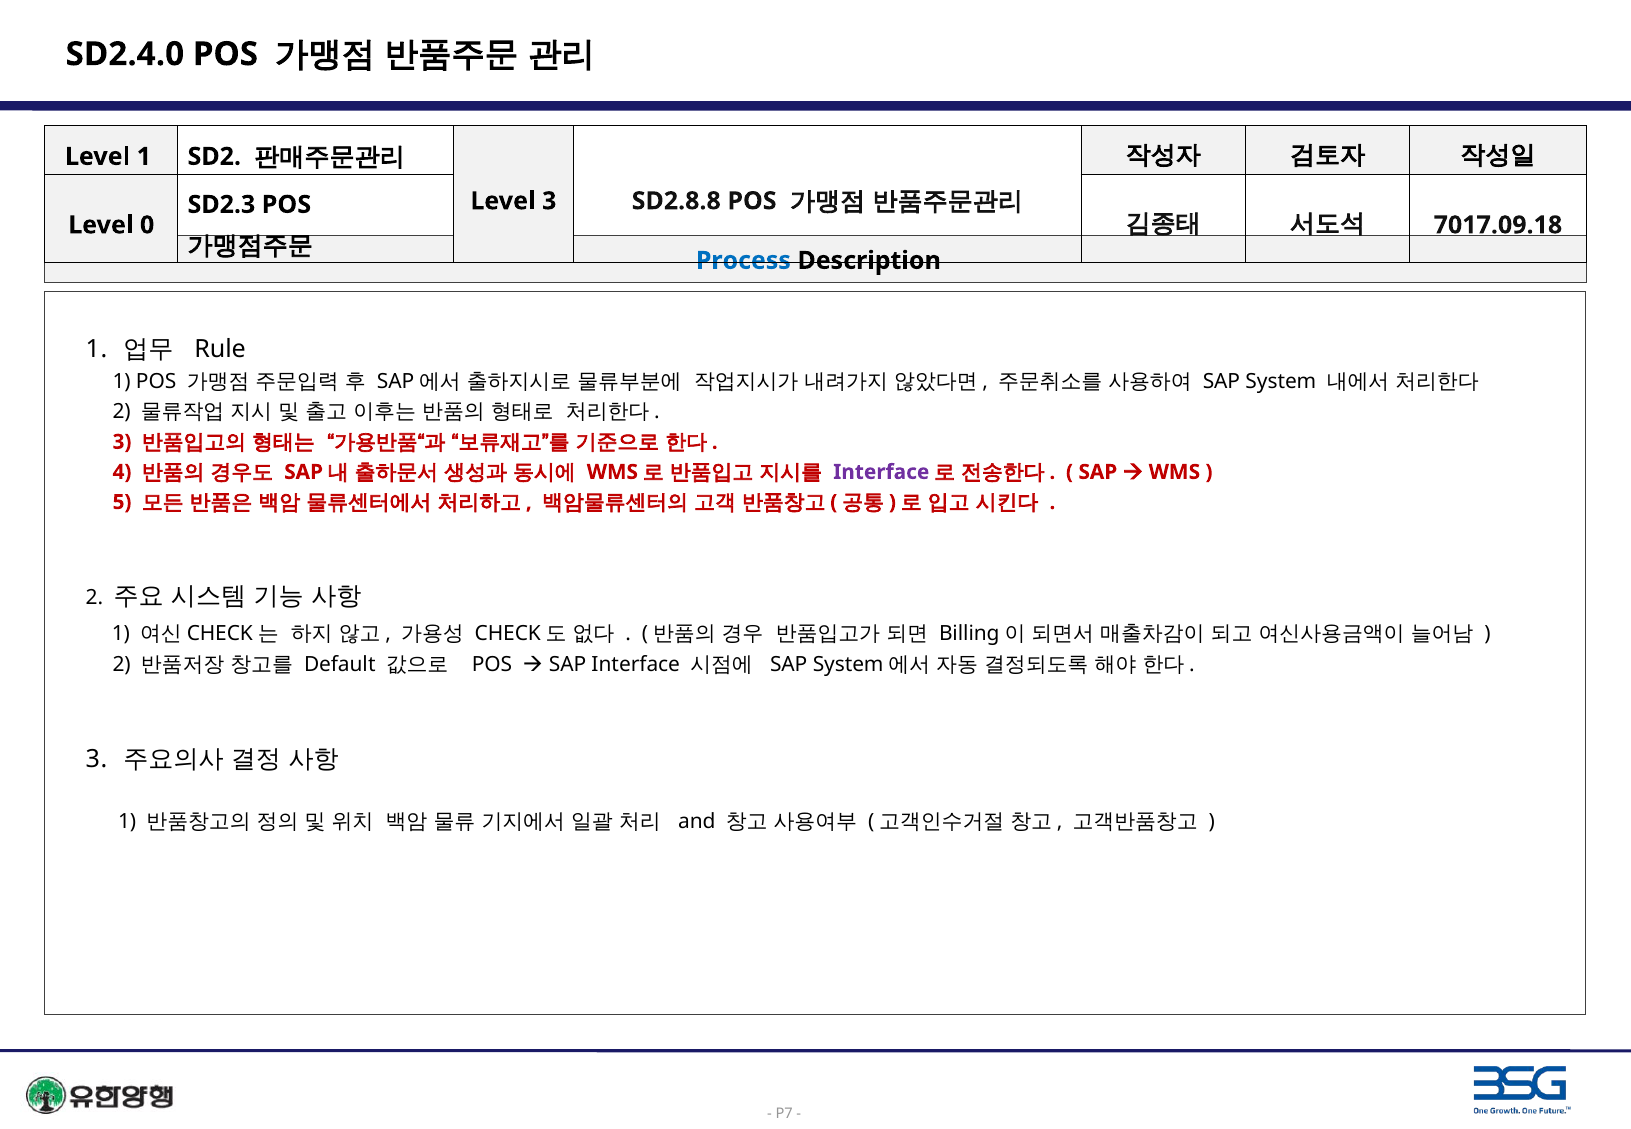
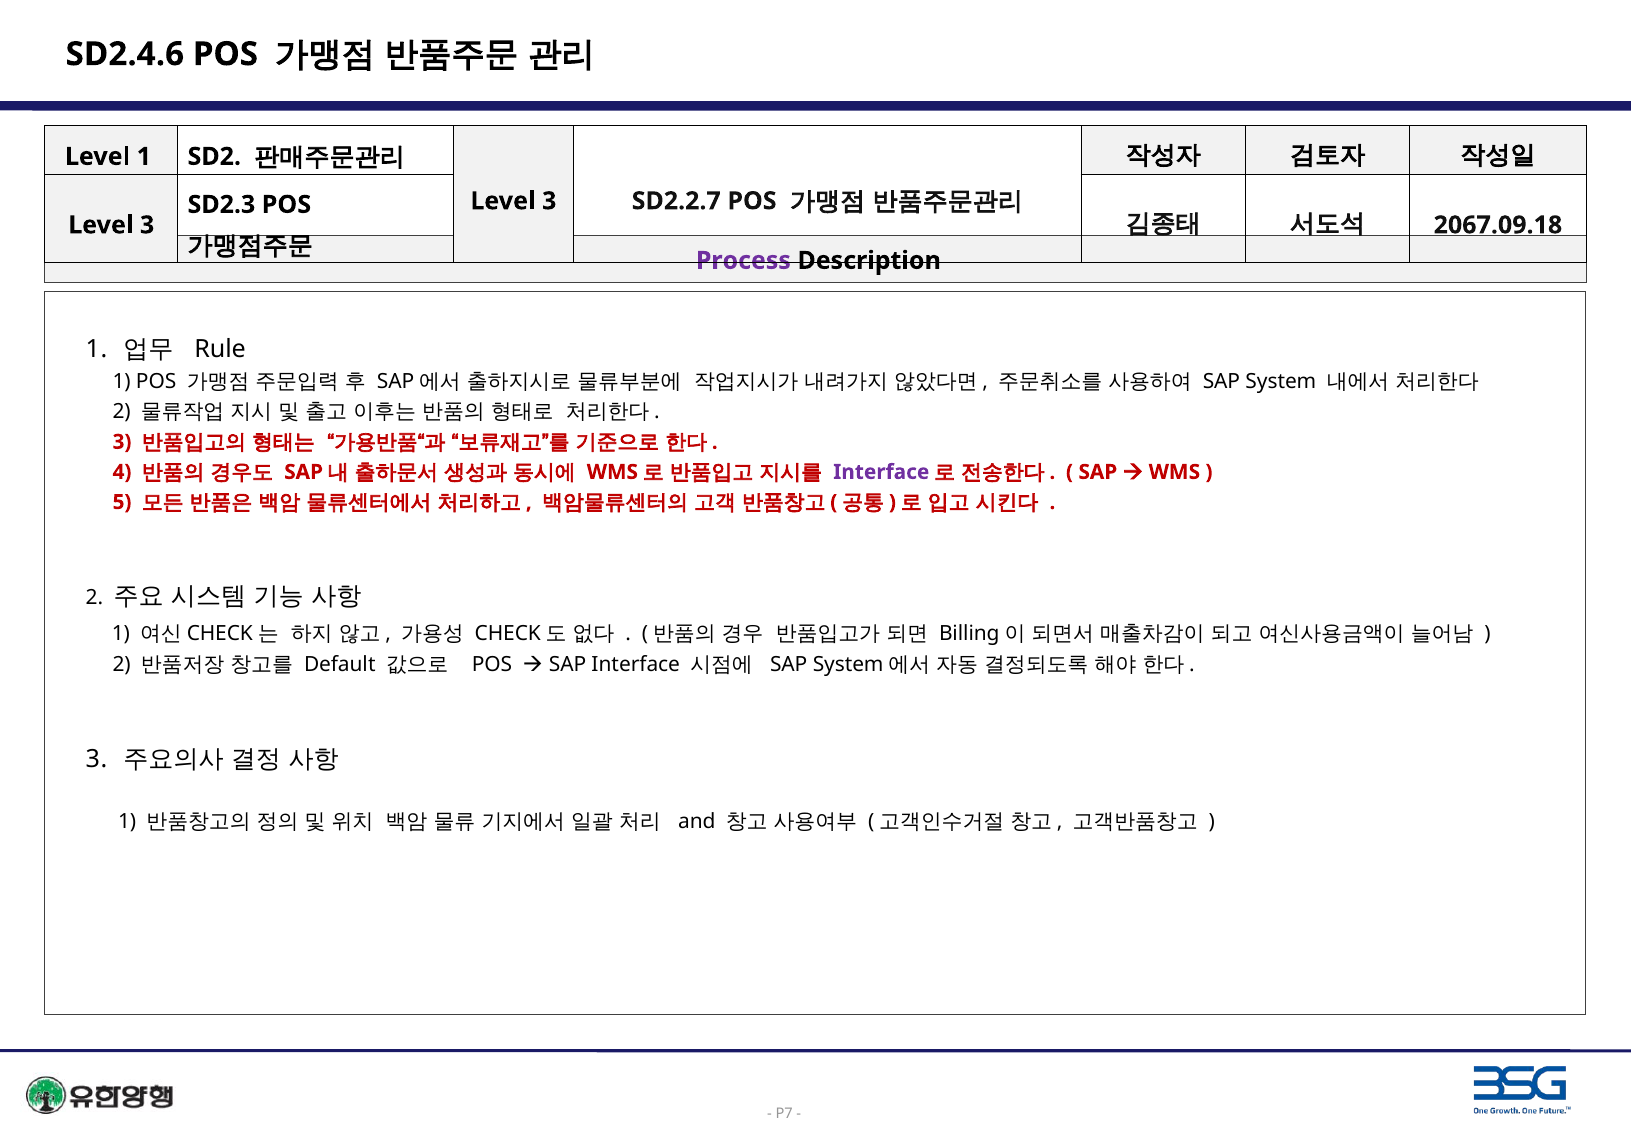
SD2.4.0: SD2.4.0 -> SD2.4.6 (125, 54)
SD2.8.8: SD2.8.8 -> SD2.2.7 (676, 201)
7017.09.18: 7017.09.18 -> 2067.09.18 (1498, 225)
0: 0 -> 3 (147, 225)
Process colour: blue -> purple (743, 261)
